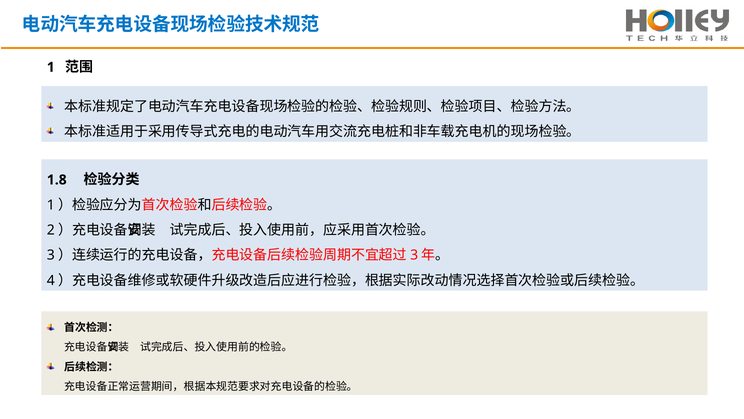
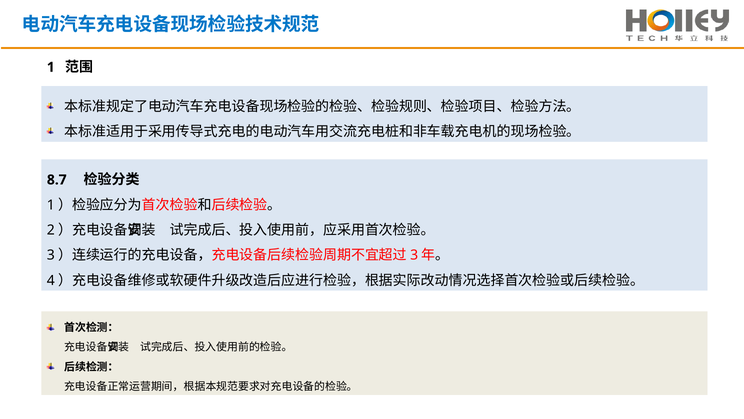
1.8: 1.8 -> 8.7 (57, 180)
